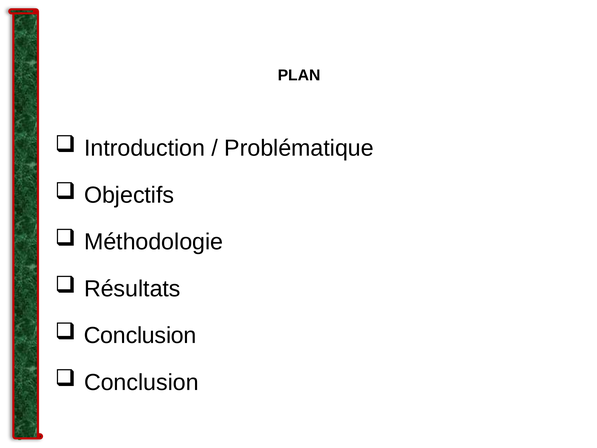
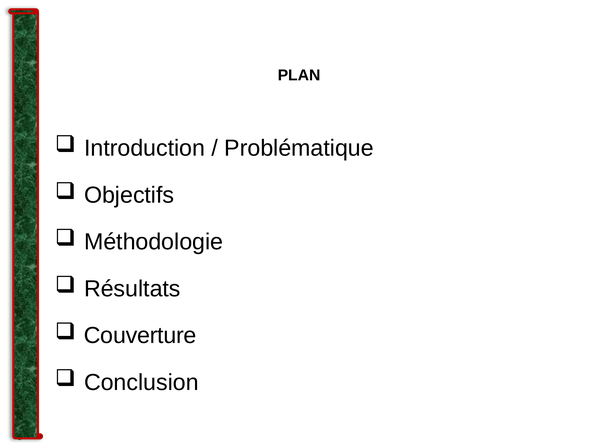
Conclusion: Conclusion -> Couverture (140, 335)
